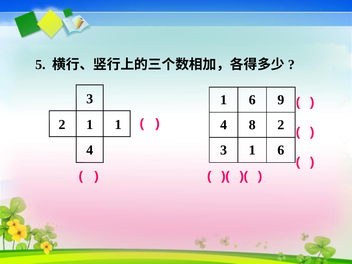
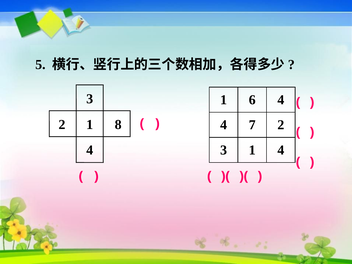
6 9: 9 -> 4 (281, 100)
2 1: 1 -> 8 (118, 125)
8: 8 -> 7 (252, 125)
3 1 6: 6 -> 4 (281, 150)
